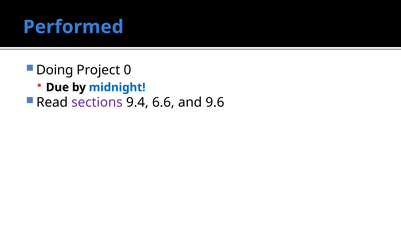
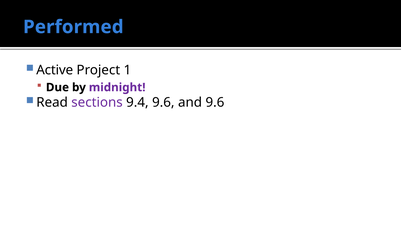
Doing: Doing -> Active (55, 70)
0: 0 -> 1 (127, 70)
midnight colour: blue -> purple (117, 88)
9.4 6.6: 6.6 -> 9.6 (163, 103)
